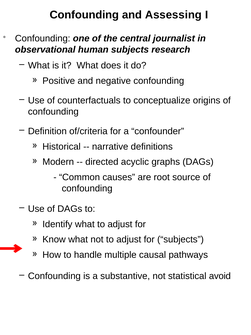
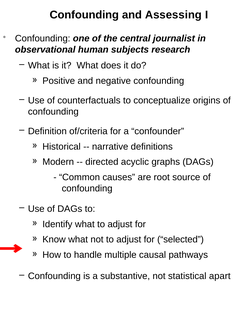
for subjects: subjects -> selected (181, 239)
avoid: avoid -> apart (220, 276)
